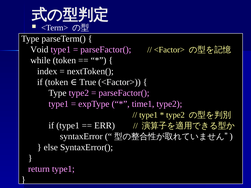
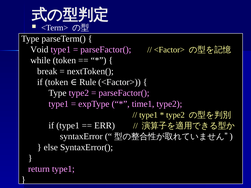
index: index -> break (47, 71)
True: True -> Rule (88, 82)
